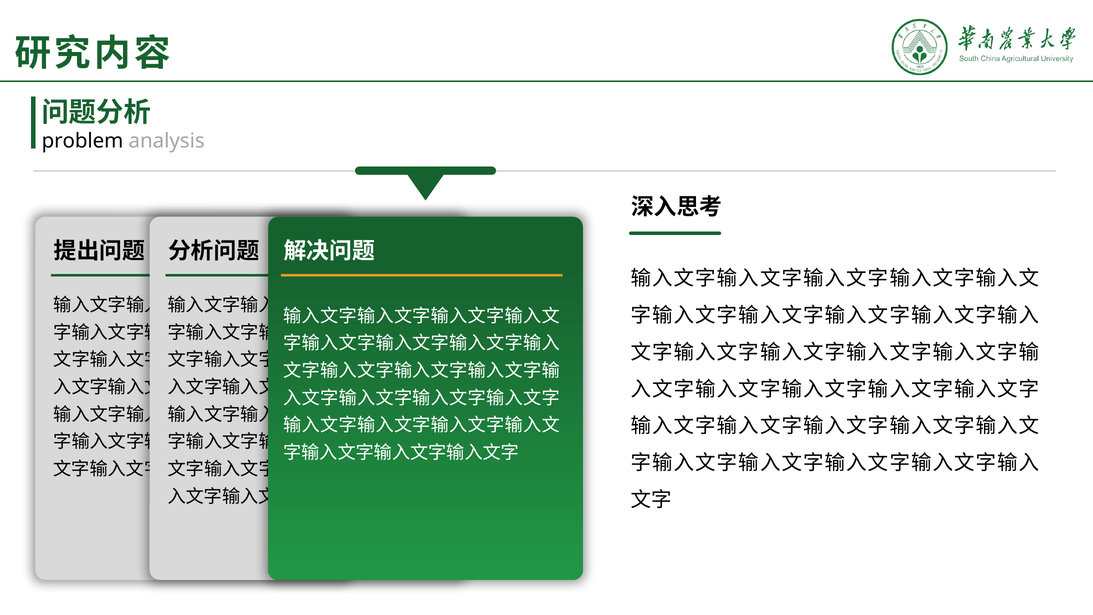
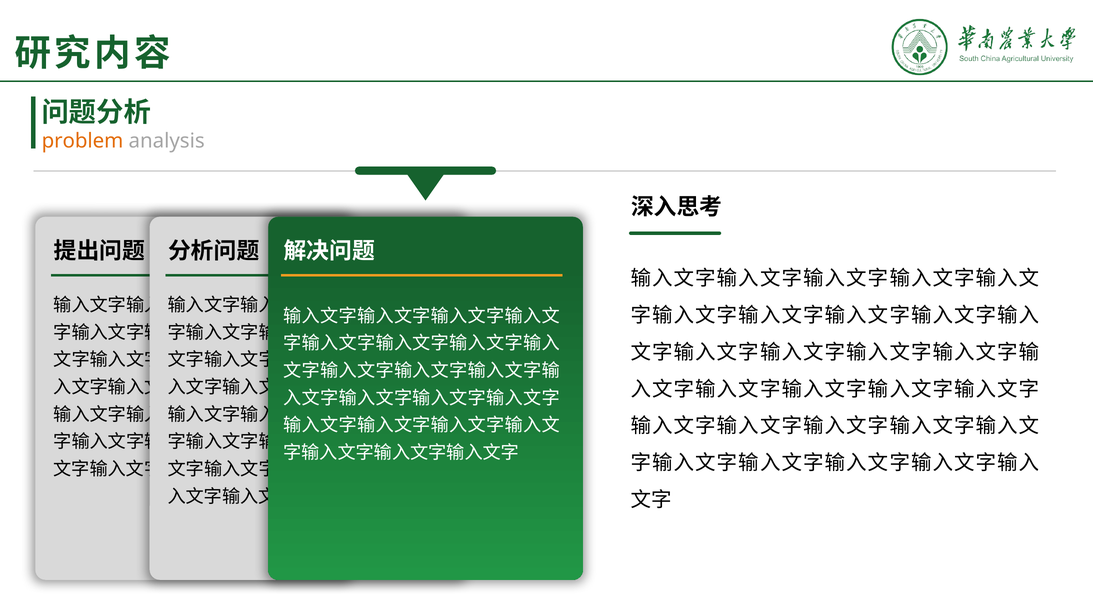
problem colour: black -> orange (82, 141)
